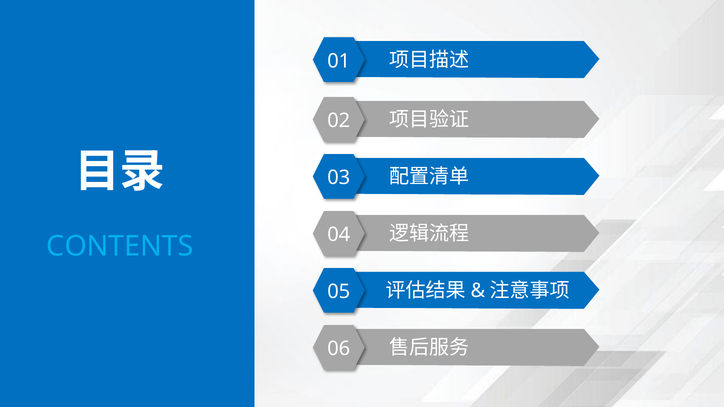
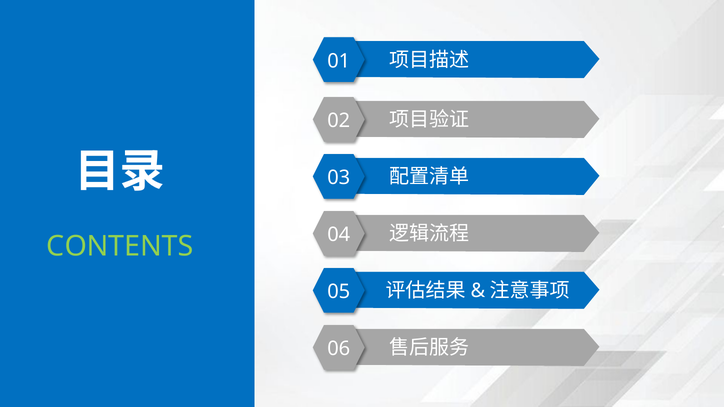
CONTENTS colour: light blue -> light green (120, 246)
